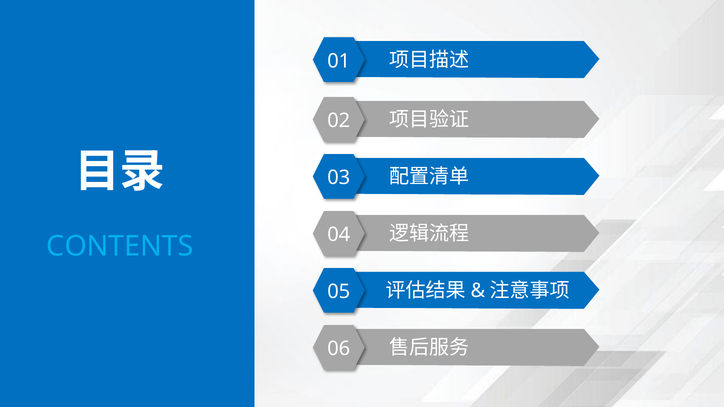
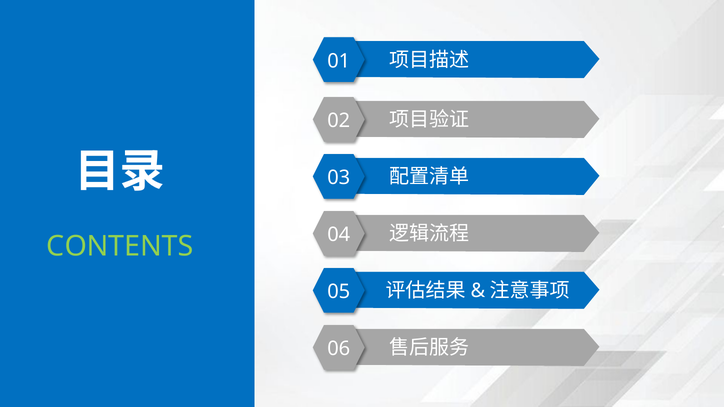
CONTENTS colour: light blue -> light green (120, 246)
